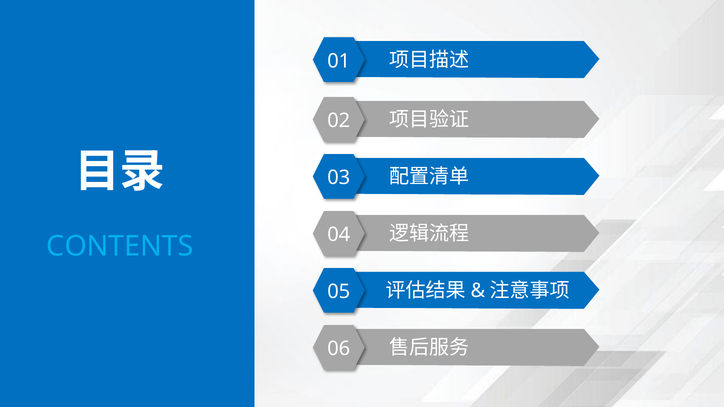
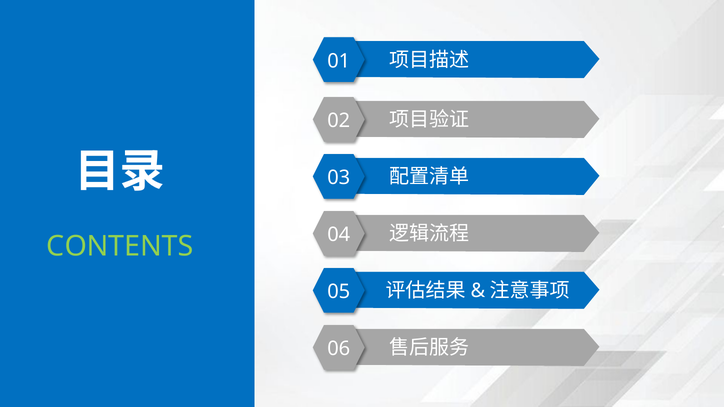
CONTENTS colour: light blue -> light green (120, 246)
